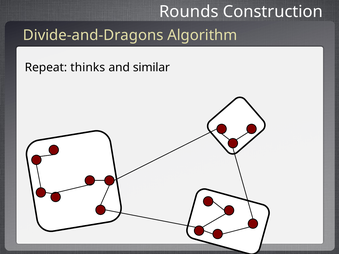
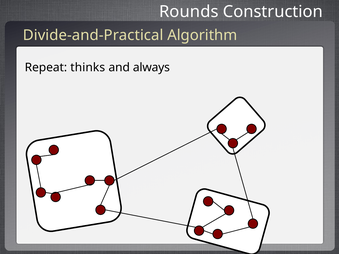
Divide-and-Dragons: Divide-and-Dragons -> Divide-and-Practical (93, 35)
similar: similar -> always (151, 68)
